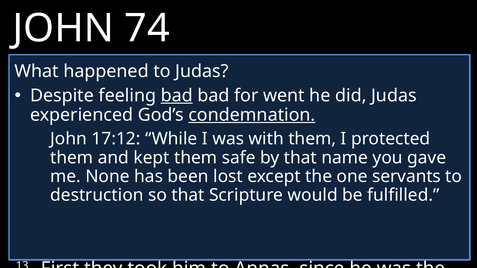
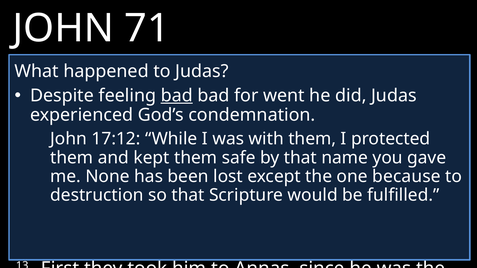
74: 74 -> 71 (147, 28)
condemnation underline: present -> none (252, 115)
servants: servants -> because (406, 177)
